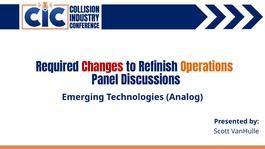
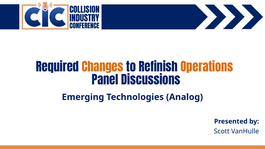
Changes colour: red -> orange (102, 68)
